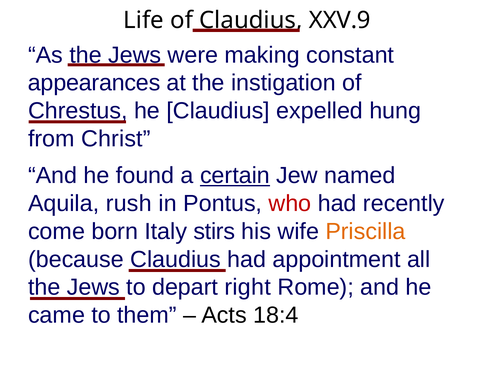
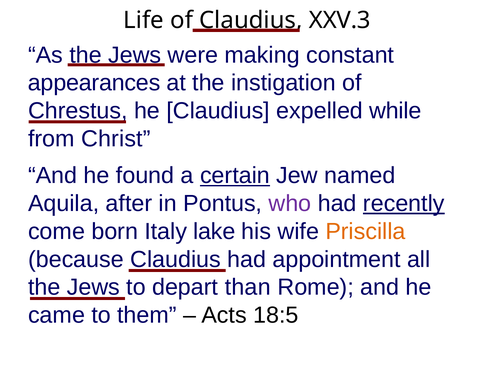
XXV.9: XXV.9 -> XXV.3 (340, 20)
hung: hung -> while (395, 111)
rush: rush -> after (129, 204)
who colour: red -> purple (290, 204)
recently underline: none -> present (404, 204)
stirs: stirs -> lake (214, 232)
right: right -> than (248, 288)
18:4: 18:4 -> 18:5 (276, 316)
